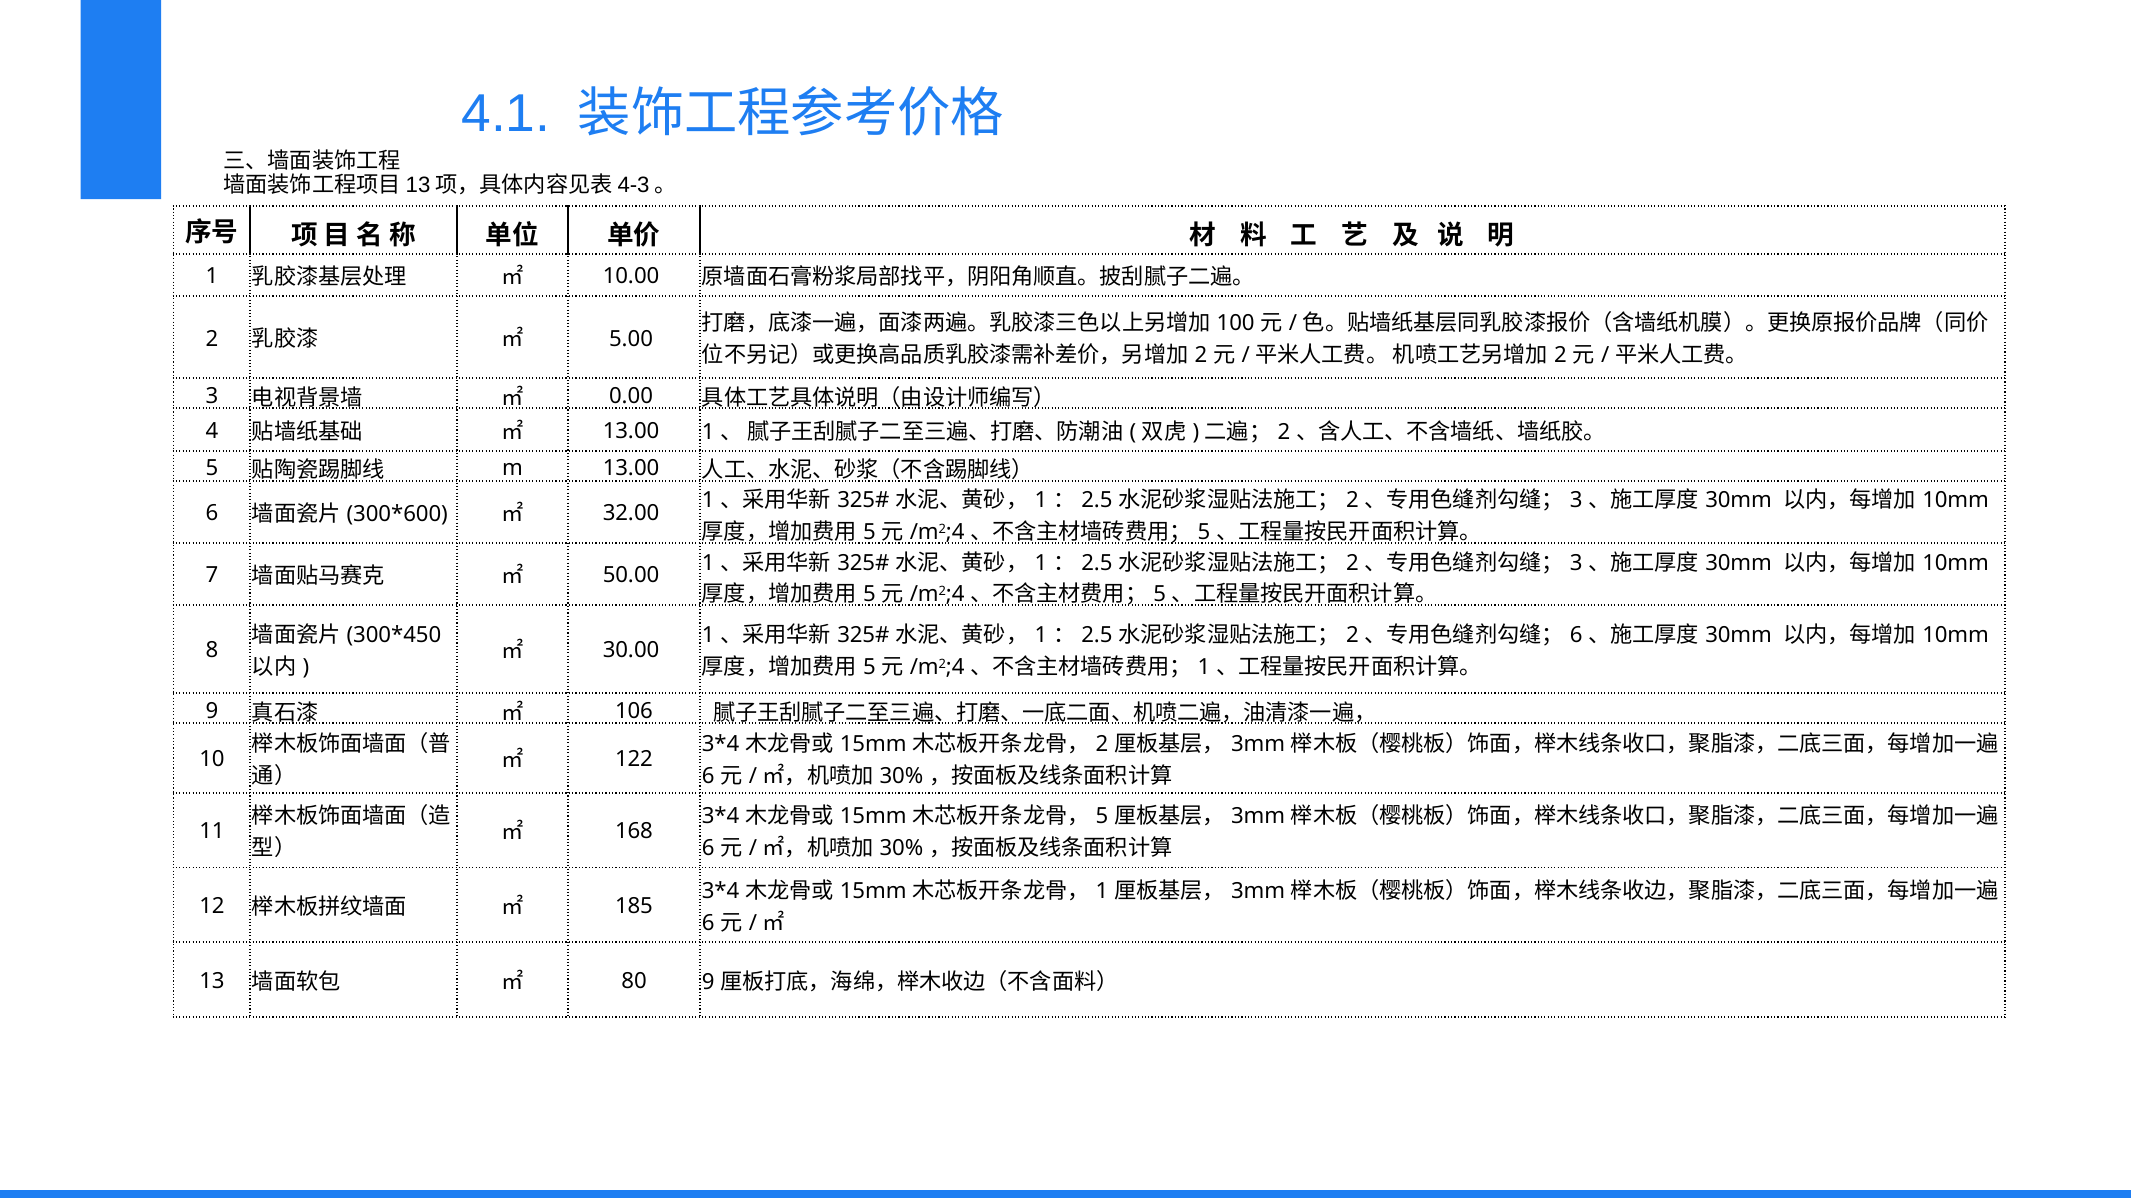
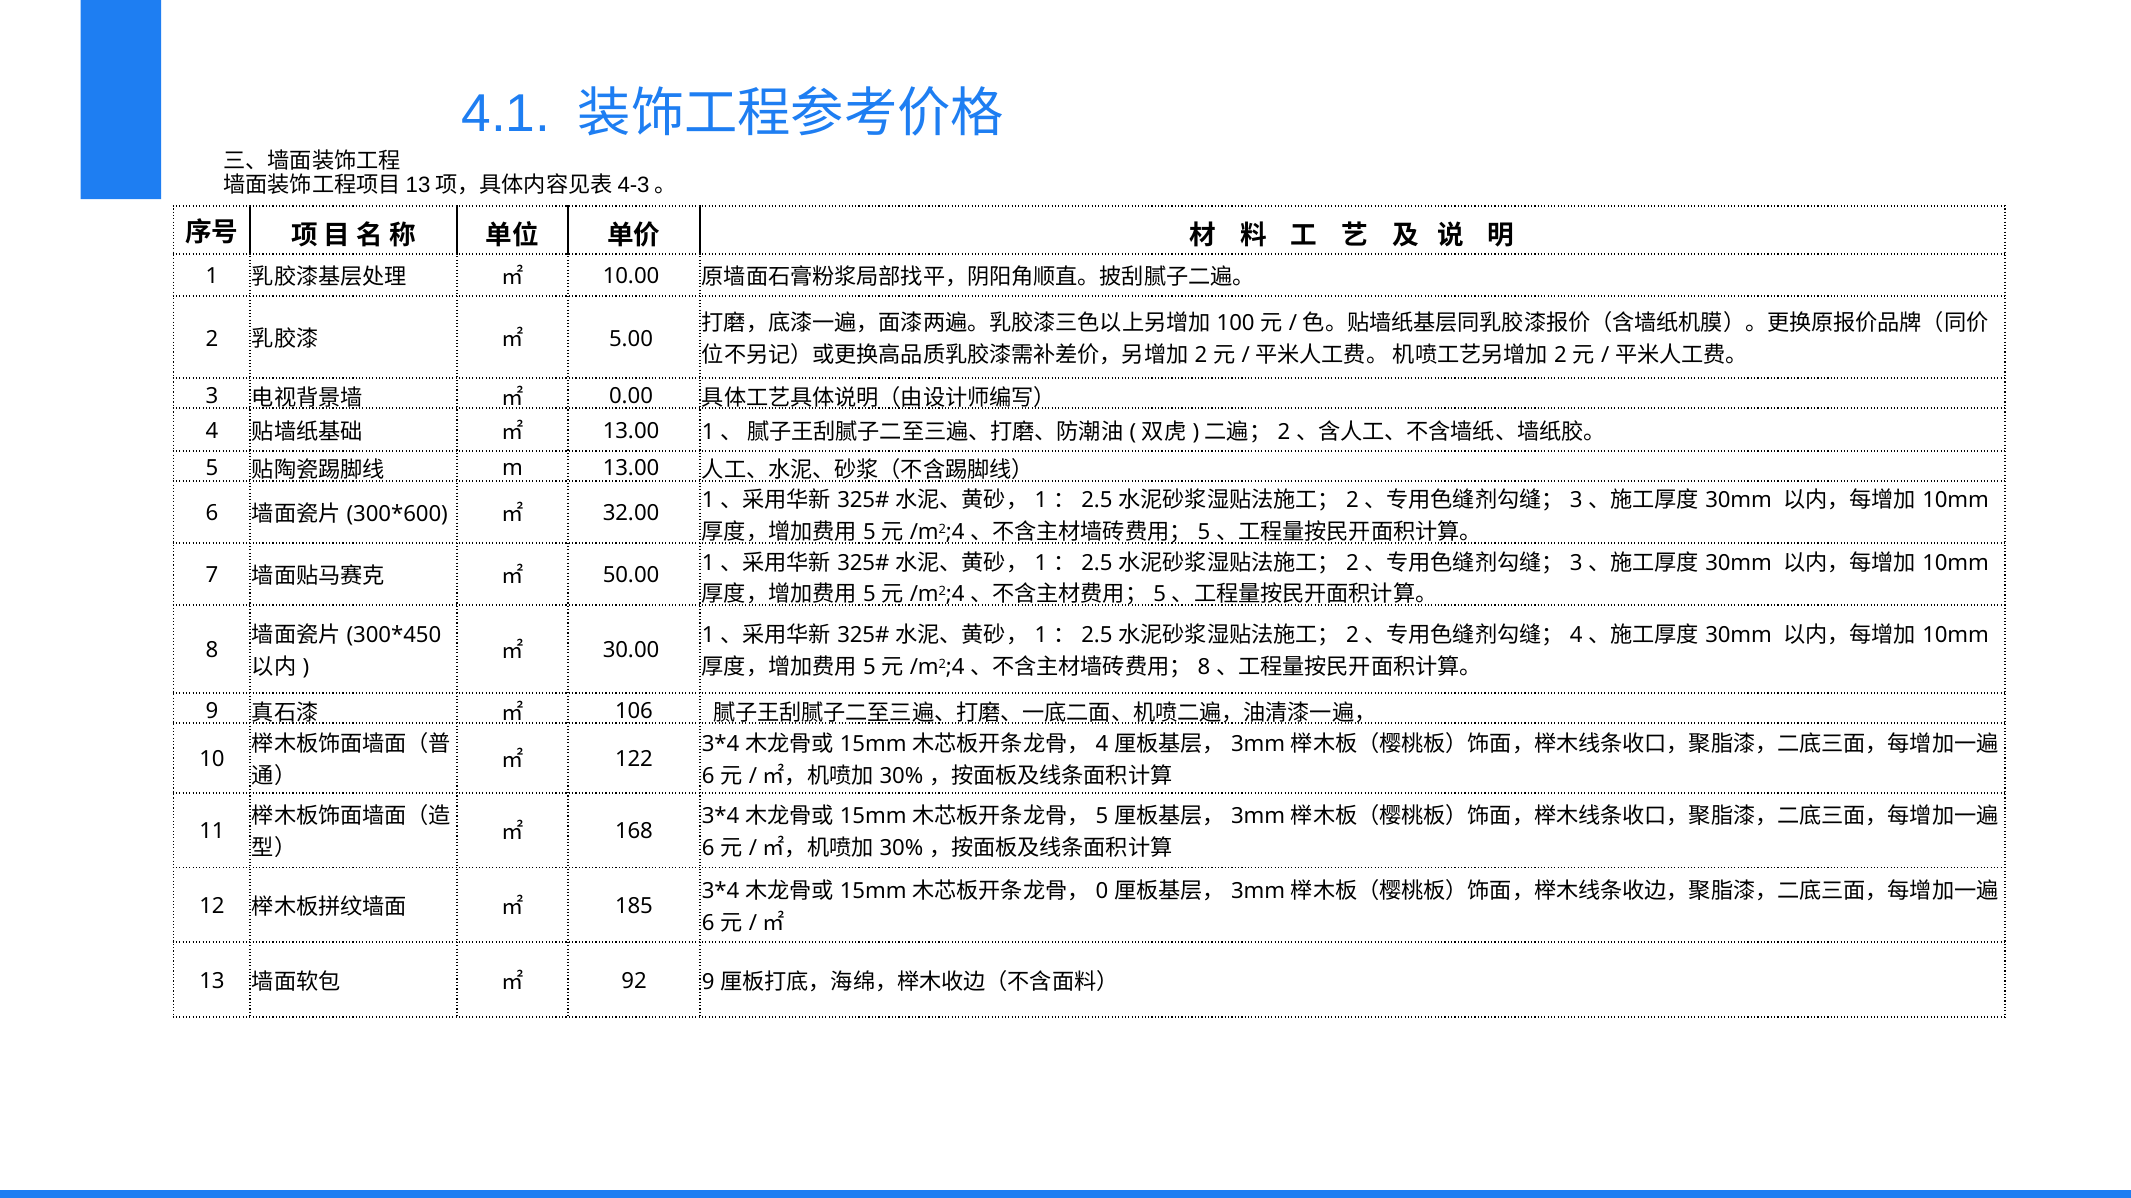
6: 6 -> 4 (1576, 636)
1: 1 -> 8 (1204, 668)
2: 2 -> 4 (1102, 745)
1: 1 -> 0 (1102, 892)
80: 80 -> 92 (634, 981)
